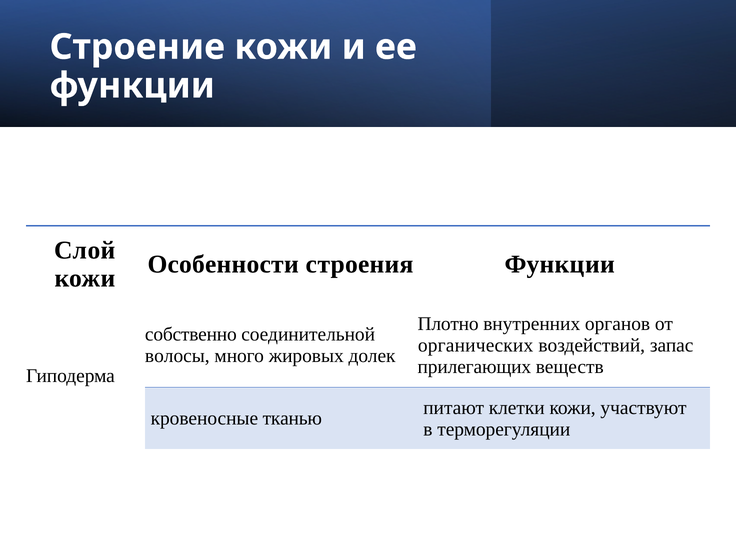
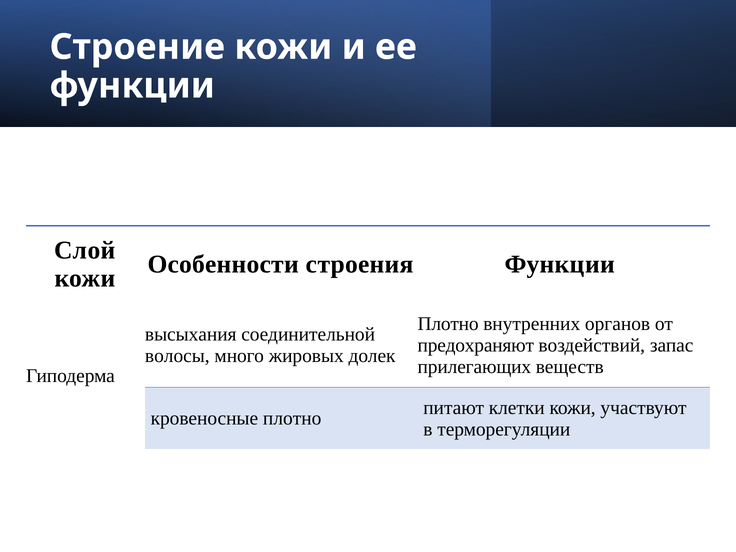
собственно: собственно -> высыхания (191, 334)
органических: органических -> предохраняют (476, 345)
кровеносные тканью: тканью -> плотно (292, 418)
